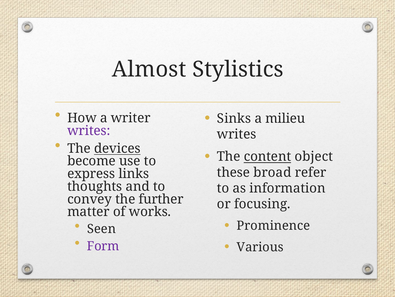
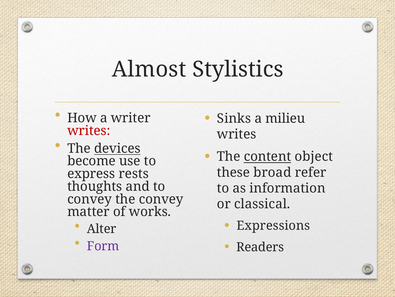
writes colour: purple -> red (89, 130)
links: links -> rests (134, 173)
the further: further -> convey (161, 199)
focusing: focusing -> classical (262, 204)
Prominence: Prominence -> Expressions (273, 225)
Seen: Seen -> Alter (102, 228)
Various: Various -> Readers (260, 246)
